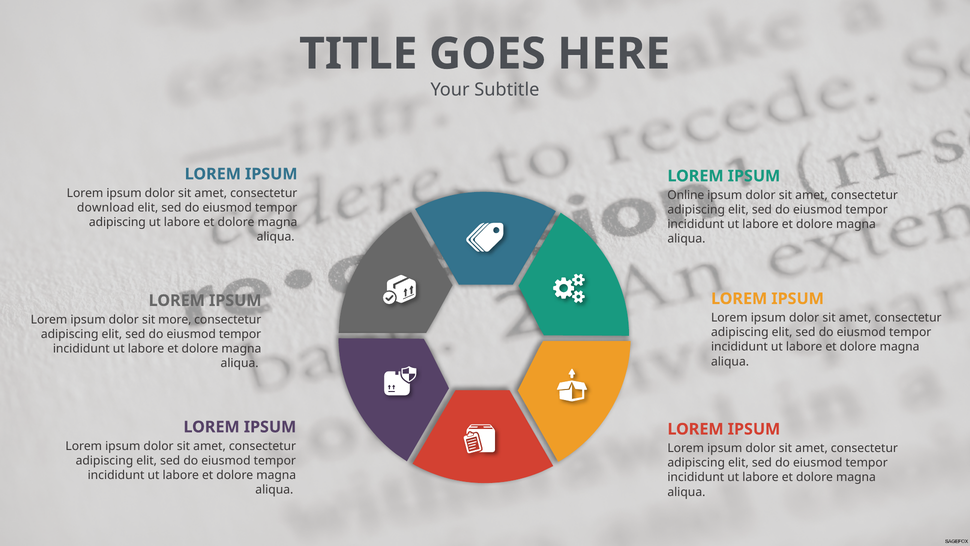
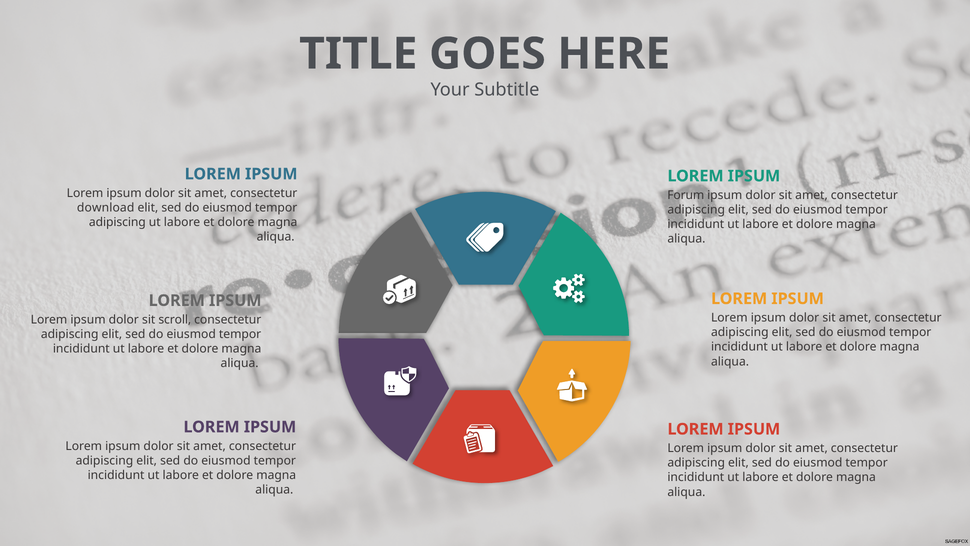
Online: Online -> Forum (686, 195)
more: more -> scroll (175, 319)
